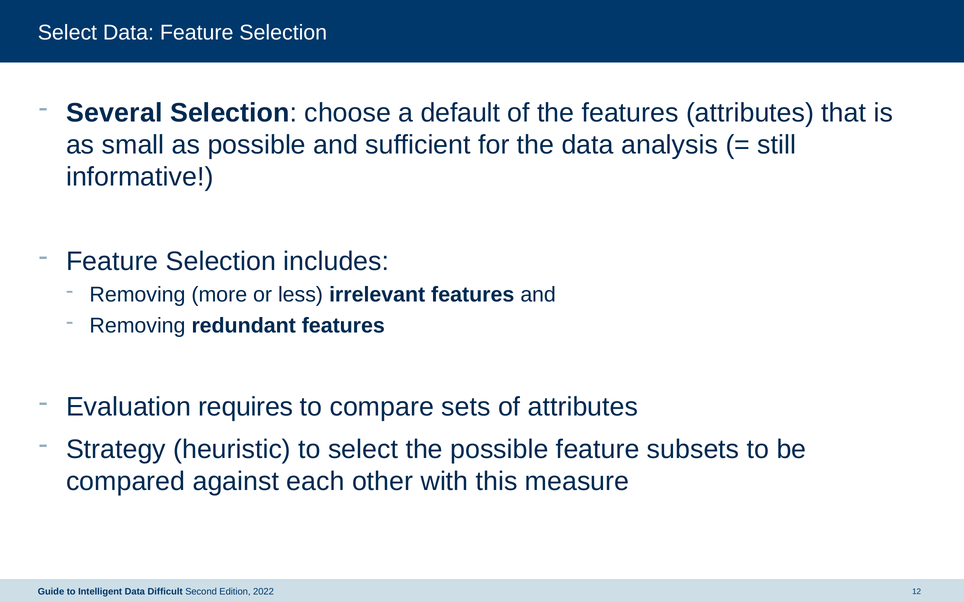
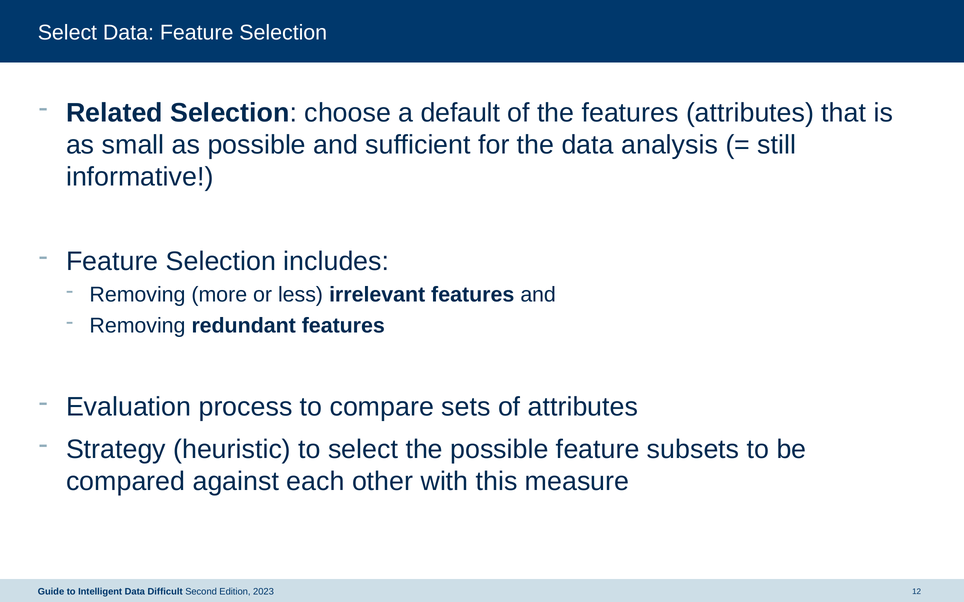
Several: Several -> Related (114, 113)
requires: requires -> process (246, 407)
2022: 2022 -> 2023 (263, 592)
